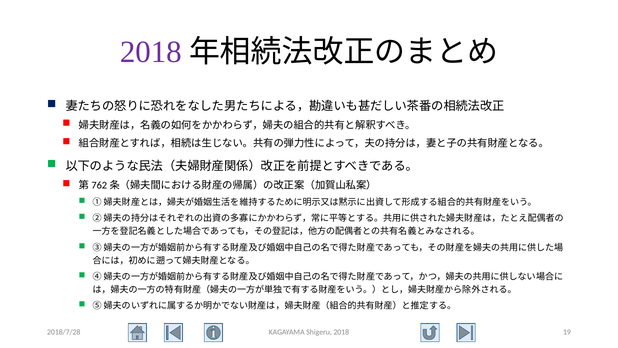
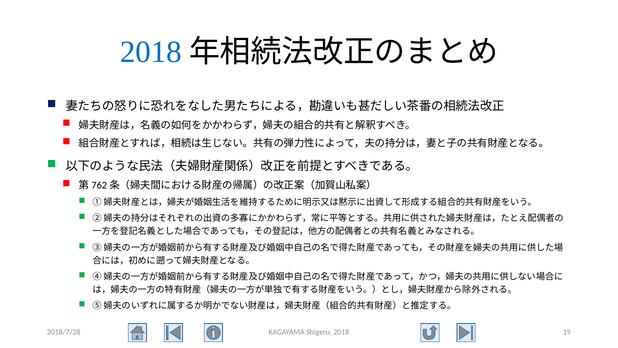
2018 colour: purple -> blue (151, 52)
